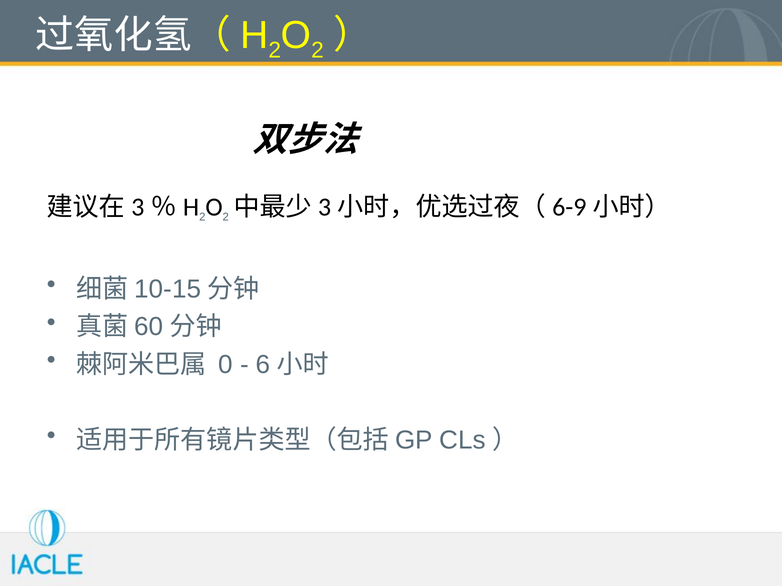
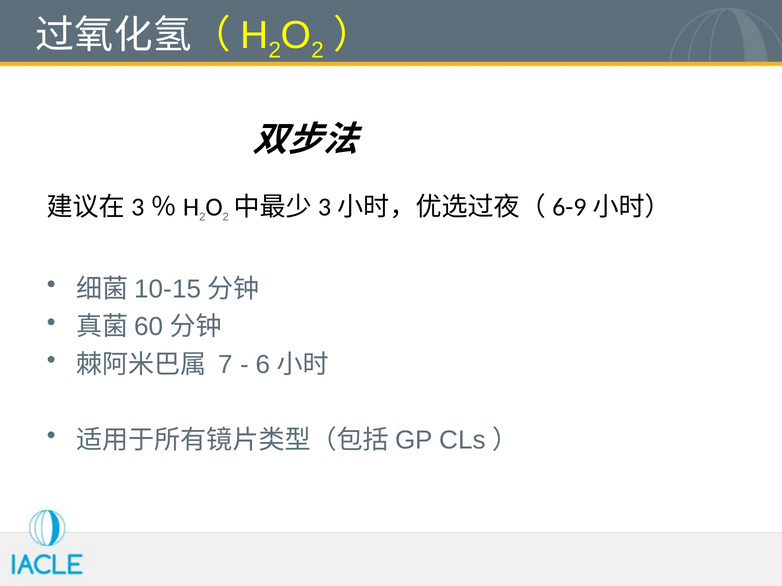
0: 0 -> 7 (226, 365)
